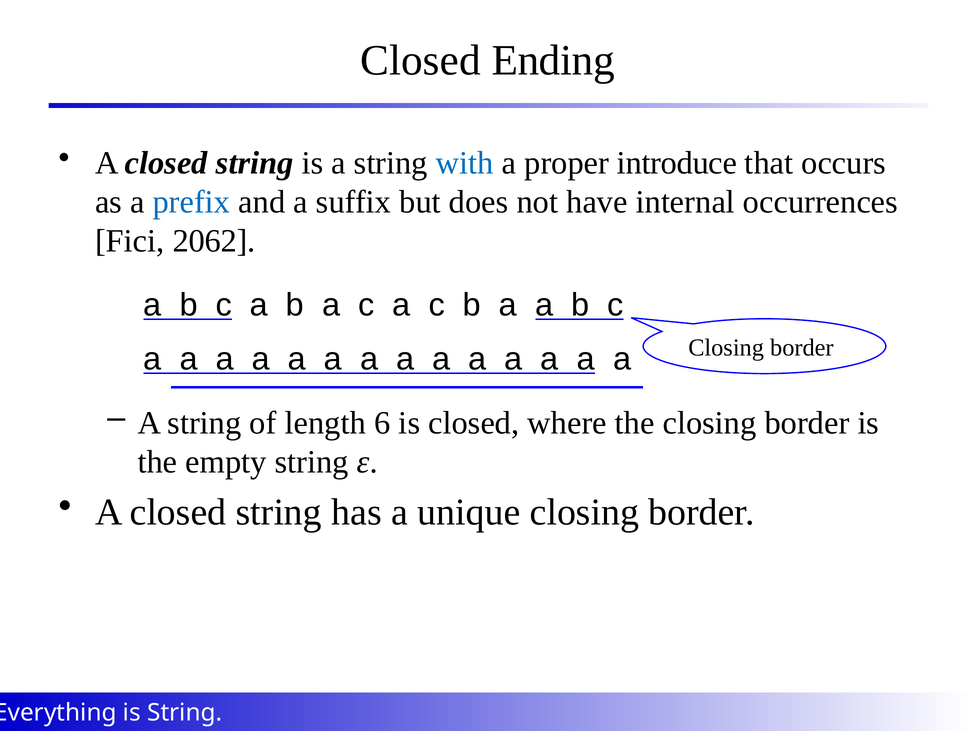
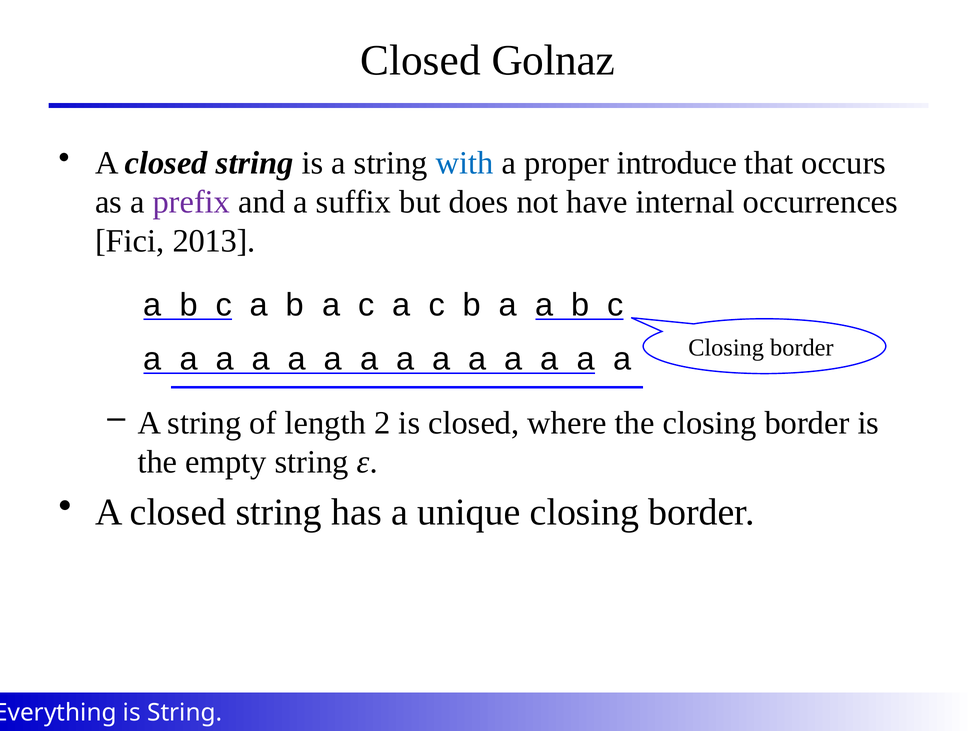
Ending: Ending -> Golnaz (553, 61)
prefix colour: blue -> purple (191, 202)
2062: 2062 -> 2013 (214, 241)
6: 6 -> 2 (382, 423)
